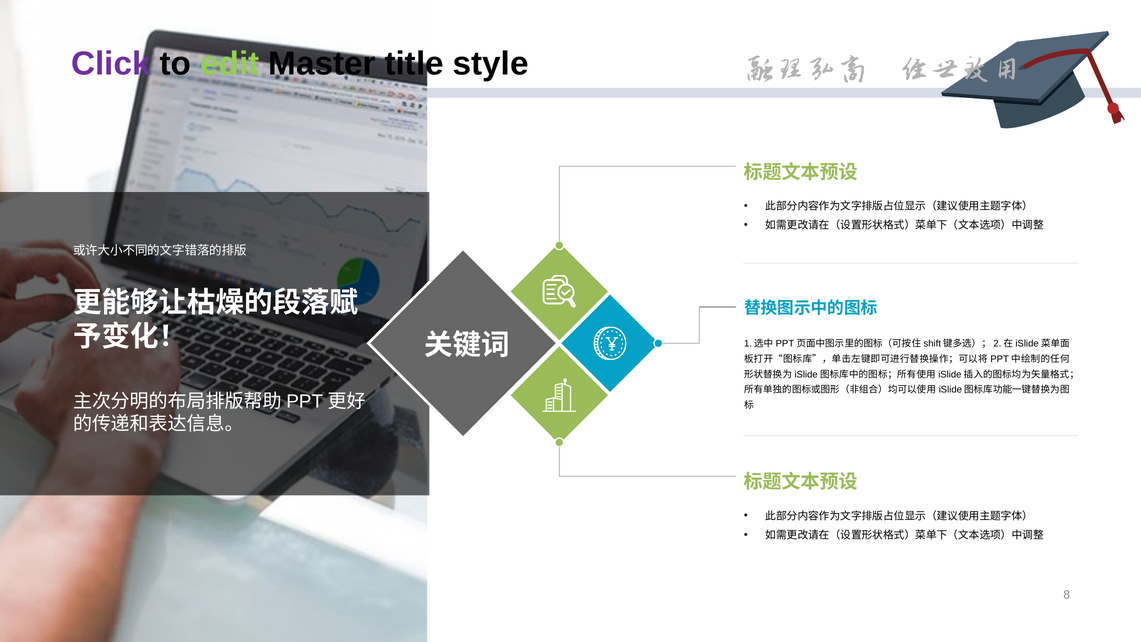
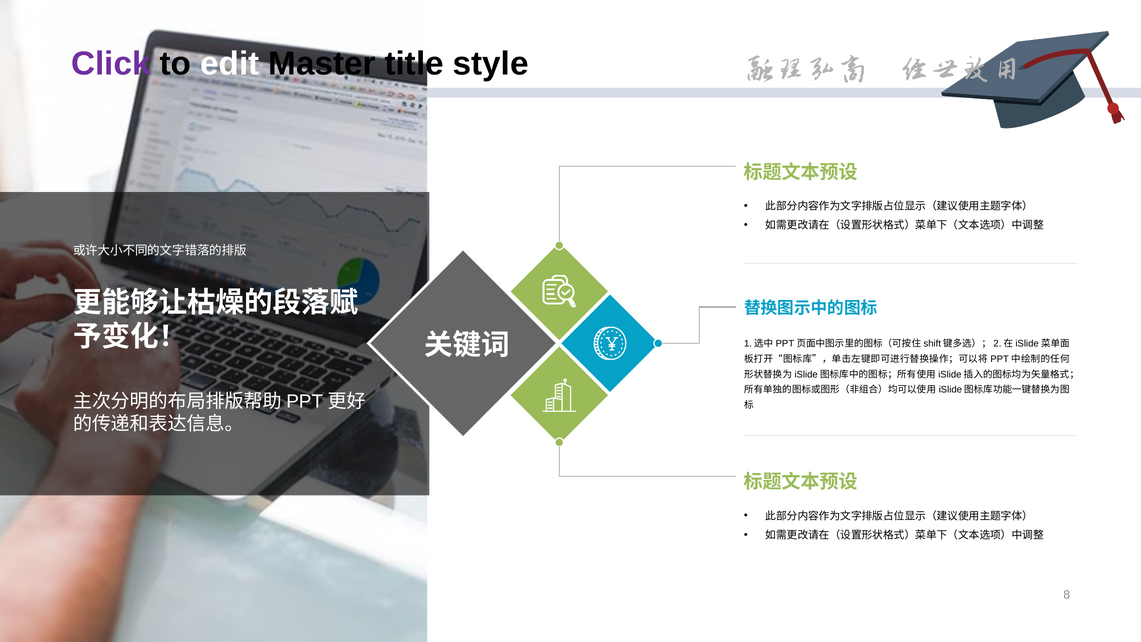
edit colour: light green -> white (230, 64)
